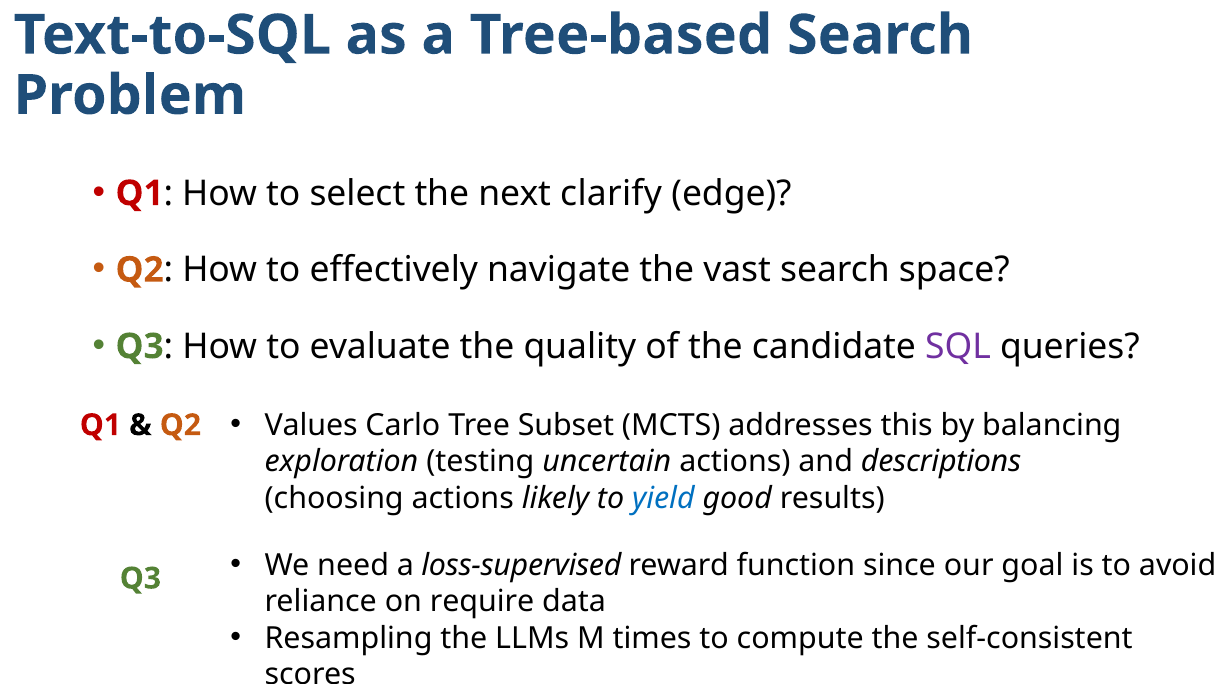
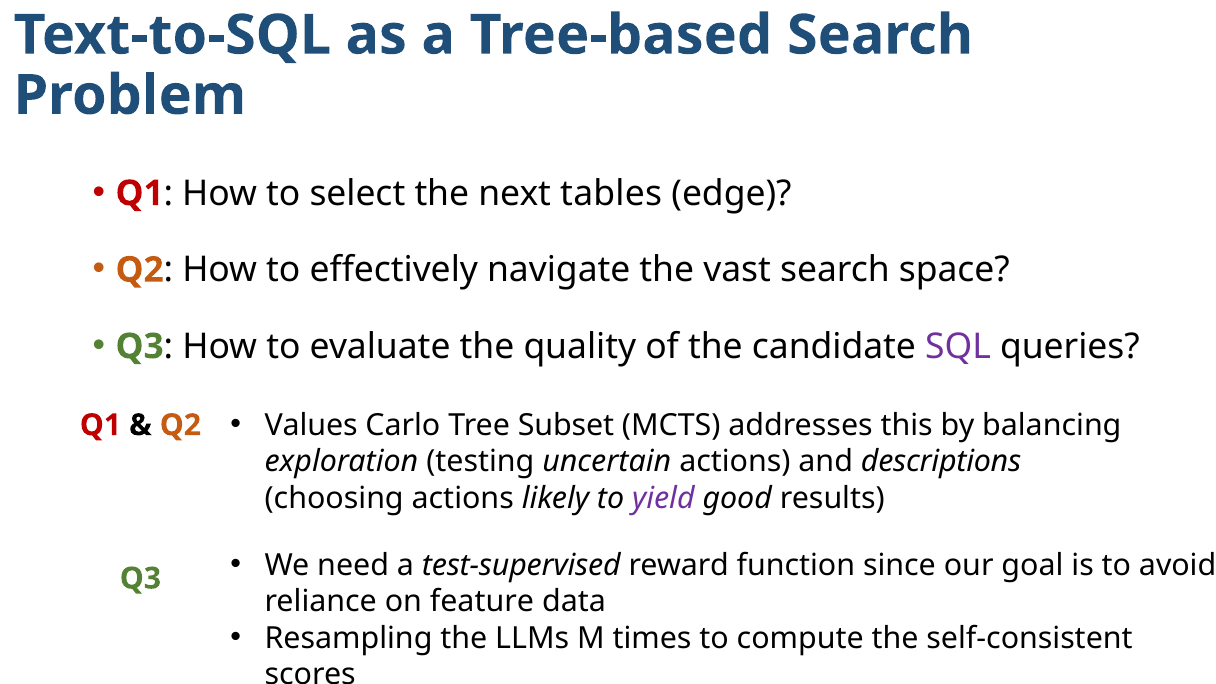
clarify: clarify -> tables (611, 193)
yield colour: blue -> purple (663, 498)
loss-supervised: loss-supervised -> test-supervised (521, 565)
require: require -> feature (482, 602)
